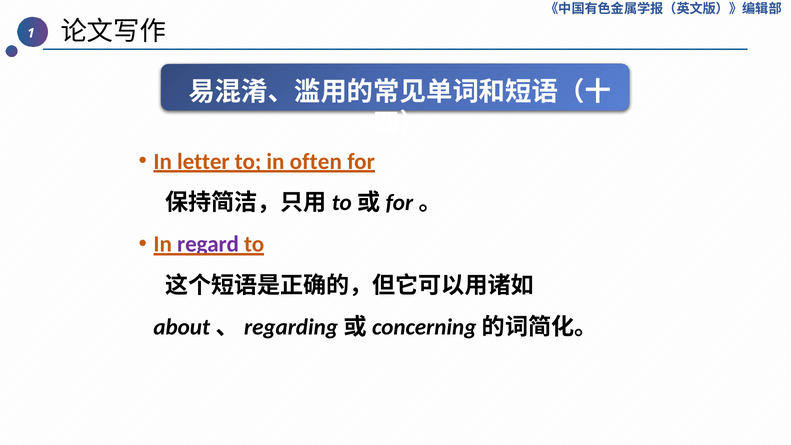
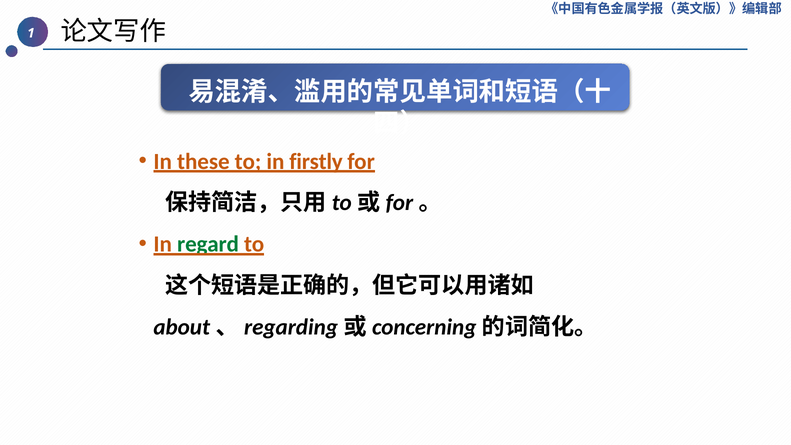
letter: letter -> these (203, 161)
often: often -> firstly (316, 161)
regard colour: purple -> green (208, 244)
